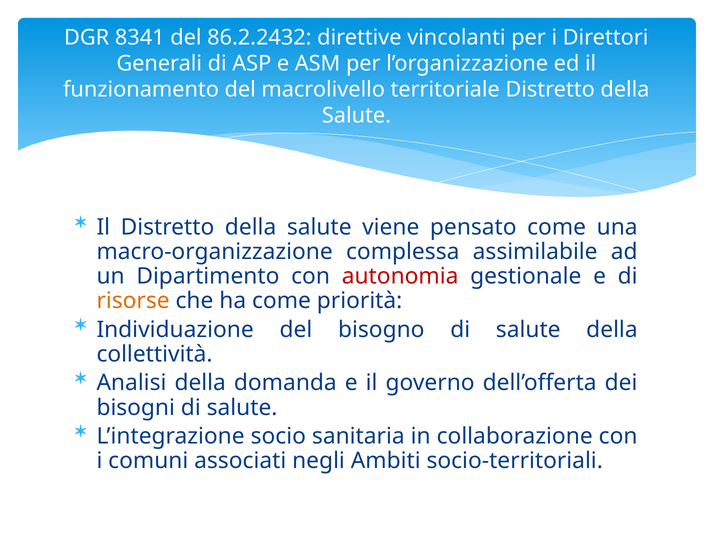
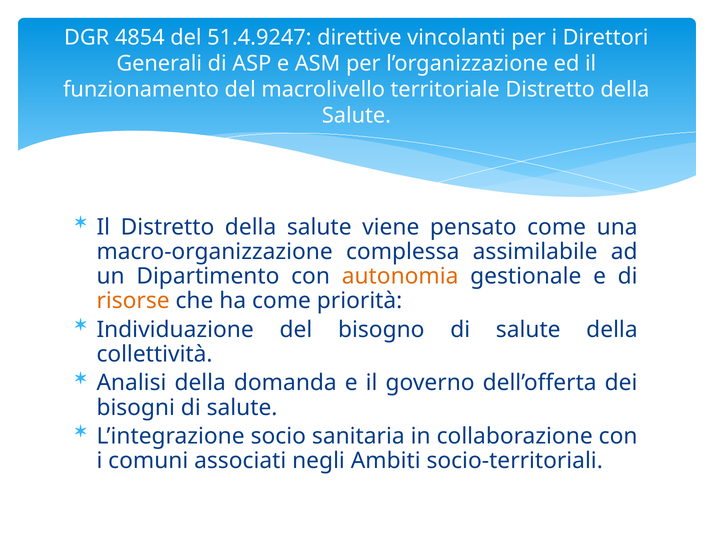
8341: 8341 -> 4854 (140, 38)
86.2.2432: 86.2.2432 -> 51.4.9247 (259, 38)
autonomia colour: red -> orange (400, 277)
